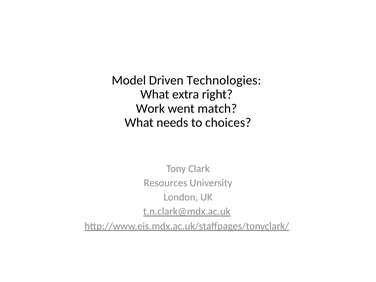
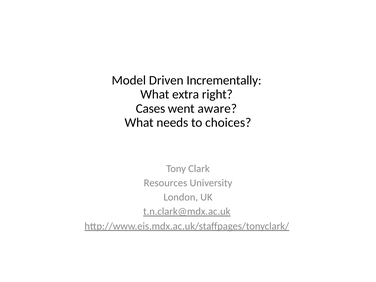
Technologies: Technologies -> Incrementally (224, 80)
Work: Work -> Cases (150, 109)
match: match -> aware (217, 109)
